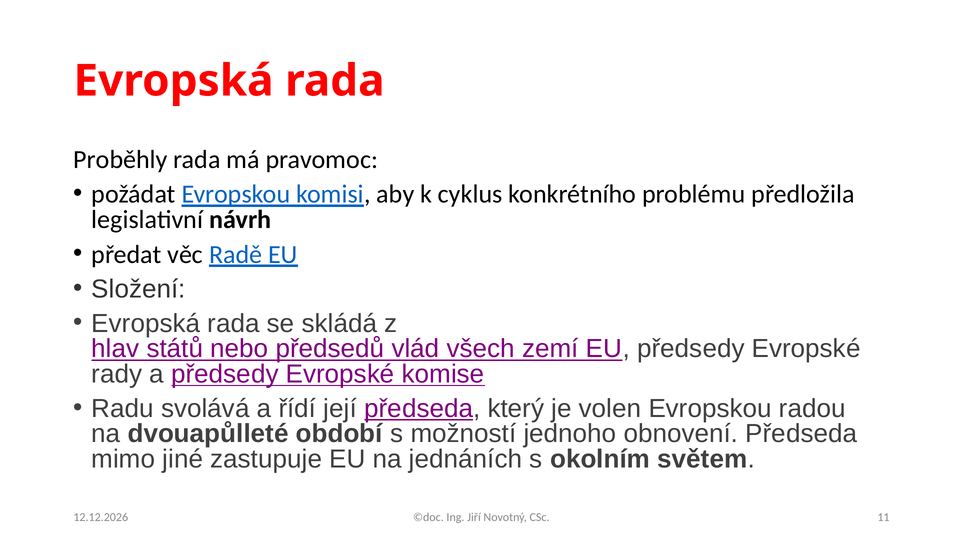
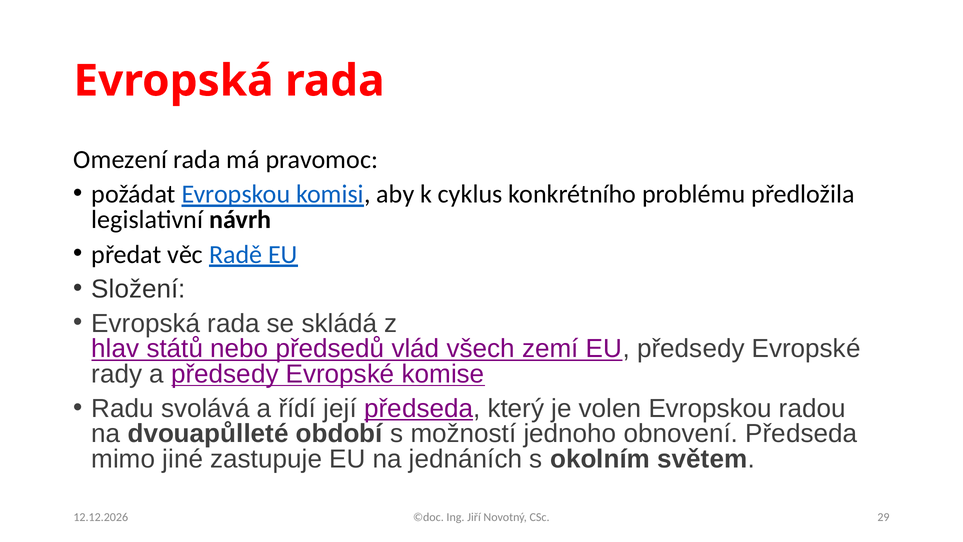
Proběhly: Proběhly -> Omezení (120, 159)
11: 11 -> 29 (883, 517)
